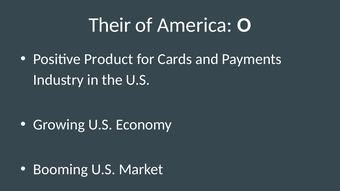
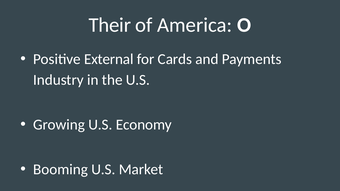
Product: Product -> External (109, 59)
